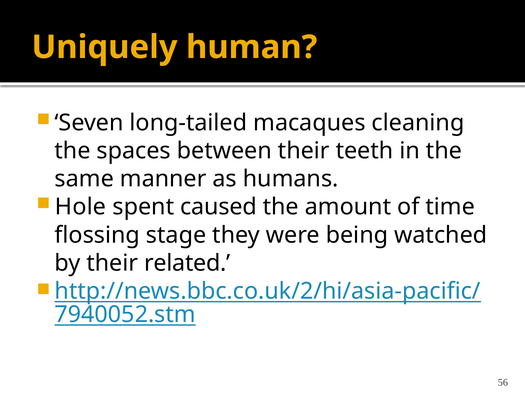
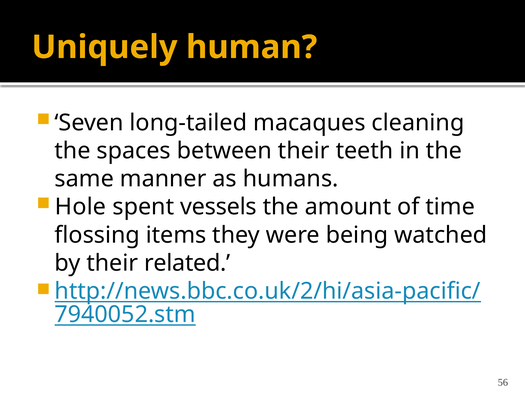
caused: caused -> vessels (219, 207)
stage: stage -> items (176, 235)
